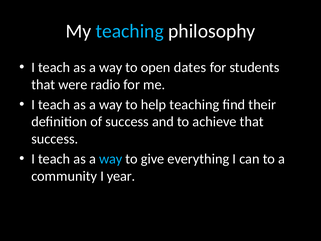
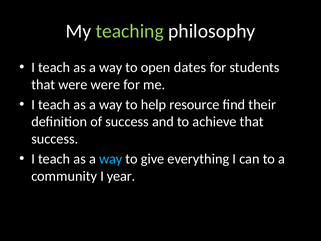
teaching colour: light blue -> light green (130, 31)
were radio: radio -> were (105, 84)
help teaching: teaching -> resource (194, 104)
